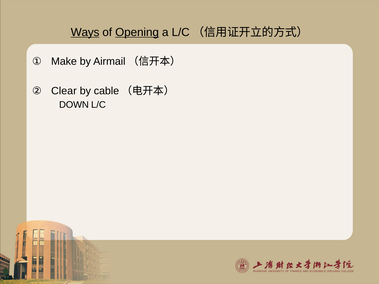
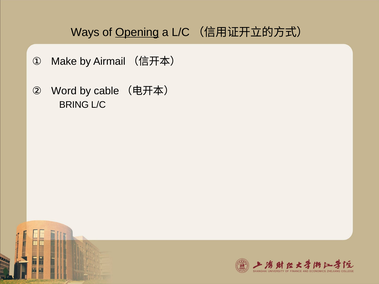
Ways underline: present -> none (85, 32)
Clear: Clear -> Word (64, 91)
DOWN: DOWN -> BRING (74, 105)
